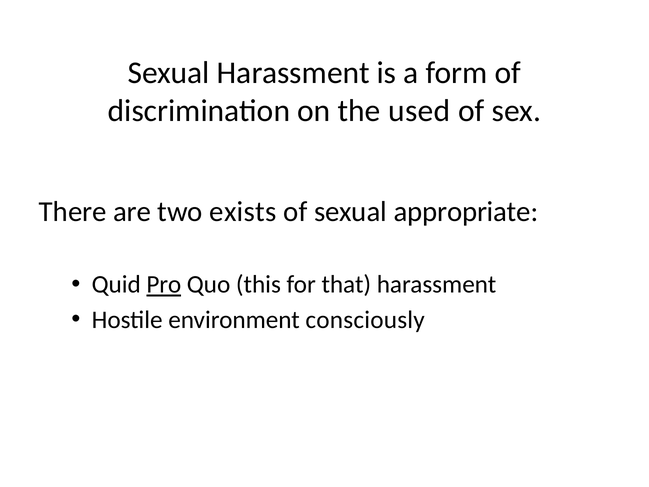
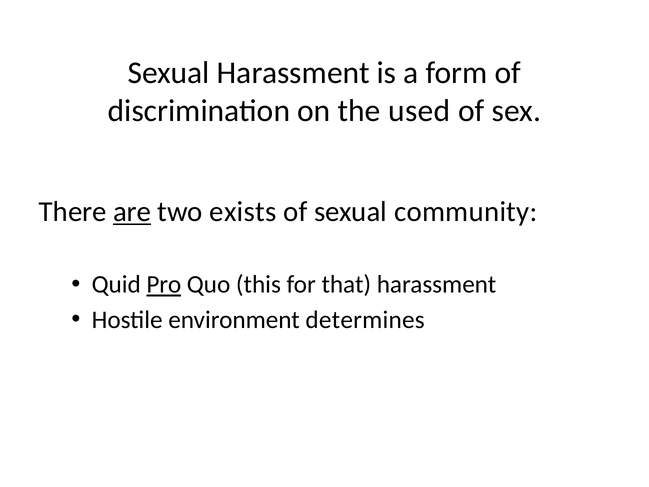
are underline: none -> present (132, 212)
appropriate: appropriate -> community (466, 212)
consciously: consciously -> determines (365, 320)
